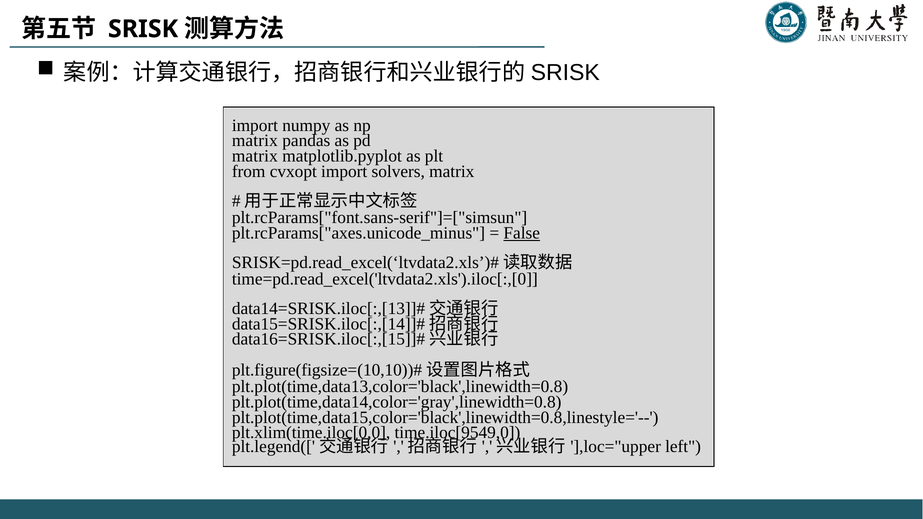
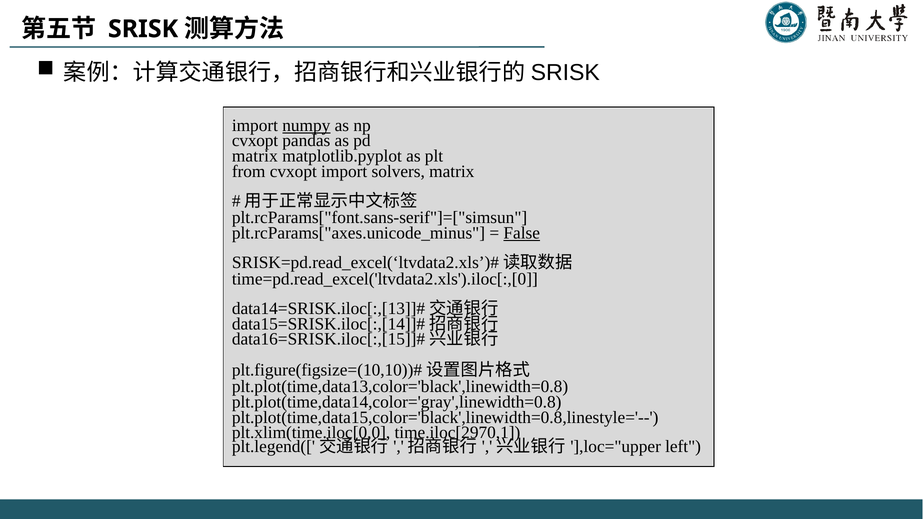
numpy underline: none -> present (306, 125)
matrix: matrix -> cvxopt (255, 141)
time.iloc[9549,0: time.iloc[9549,0 -> time.iloc[2970,1 (457, 433)
